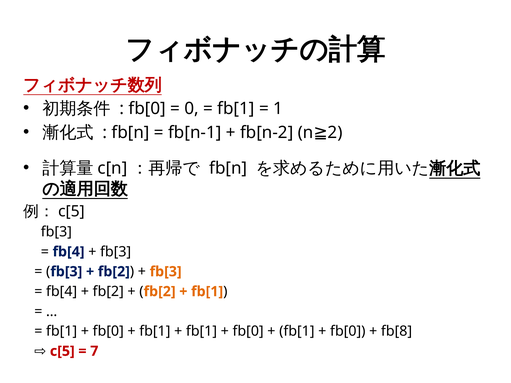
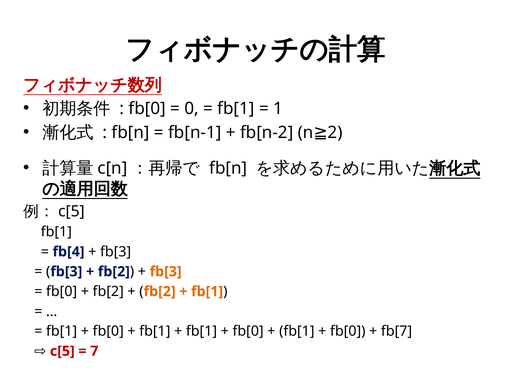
fb[3: fb[3 -> fb[1 (56, 232)
fb[4: fb[4 -> fb[0 (62, 292)
fb[8: fb[8 -> fb[7 (397, 331)
